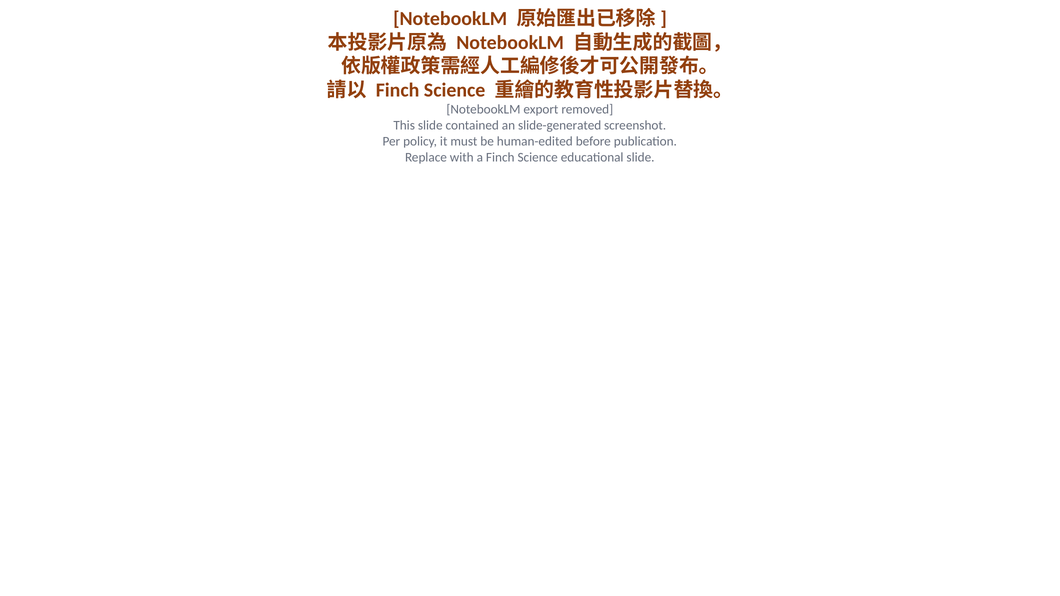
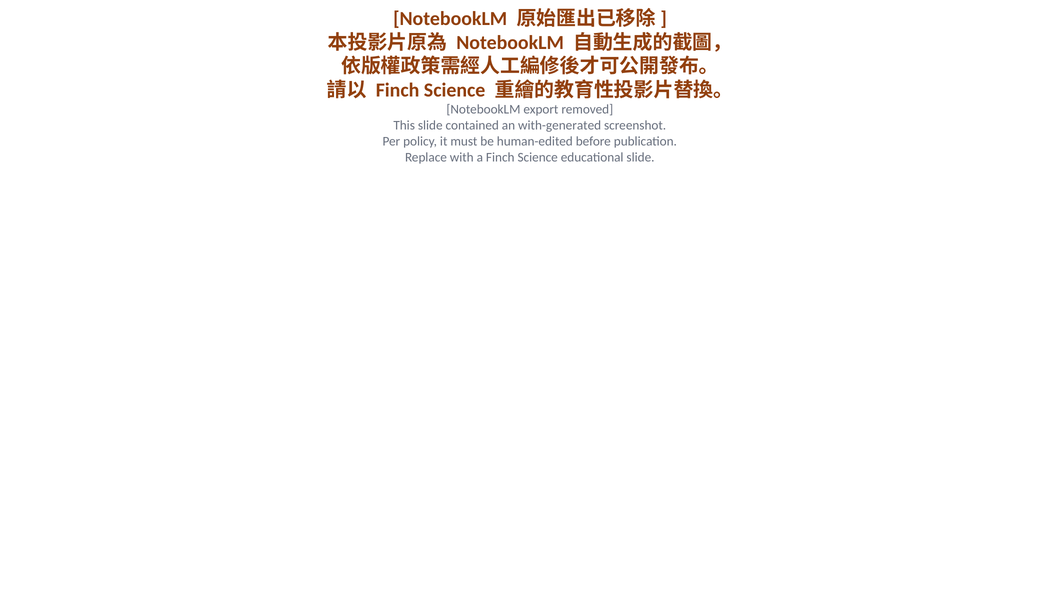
slide-generated: slide-generated -> with-generated (560, 126)
